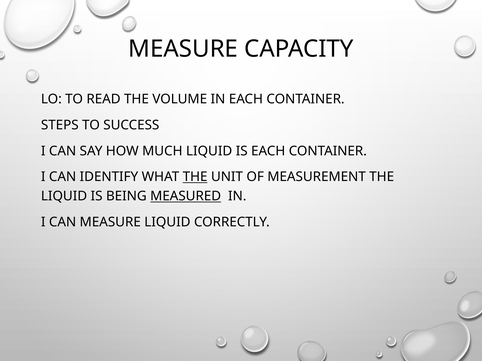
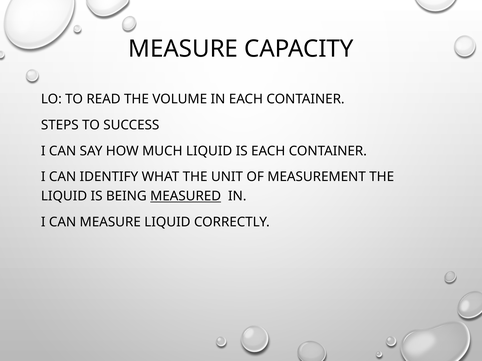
THE underline: present -> none (195, 177)
